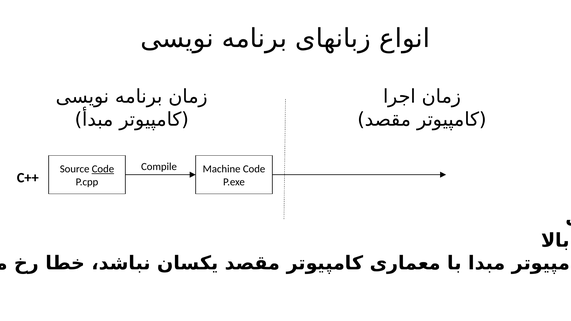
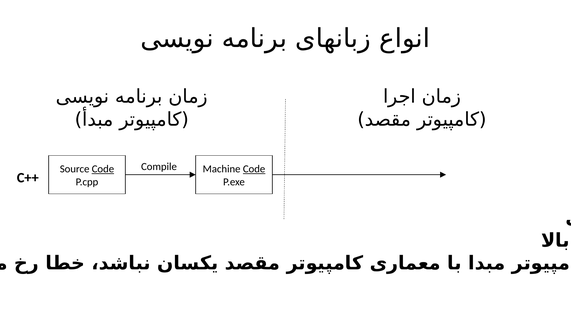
Code underline: none -> present (254, 169)
